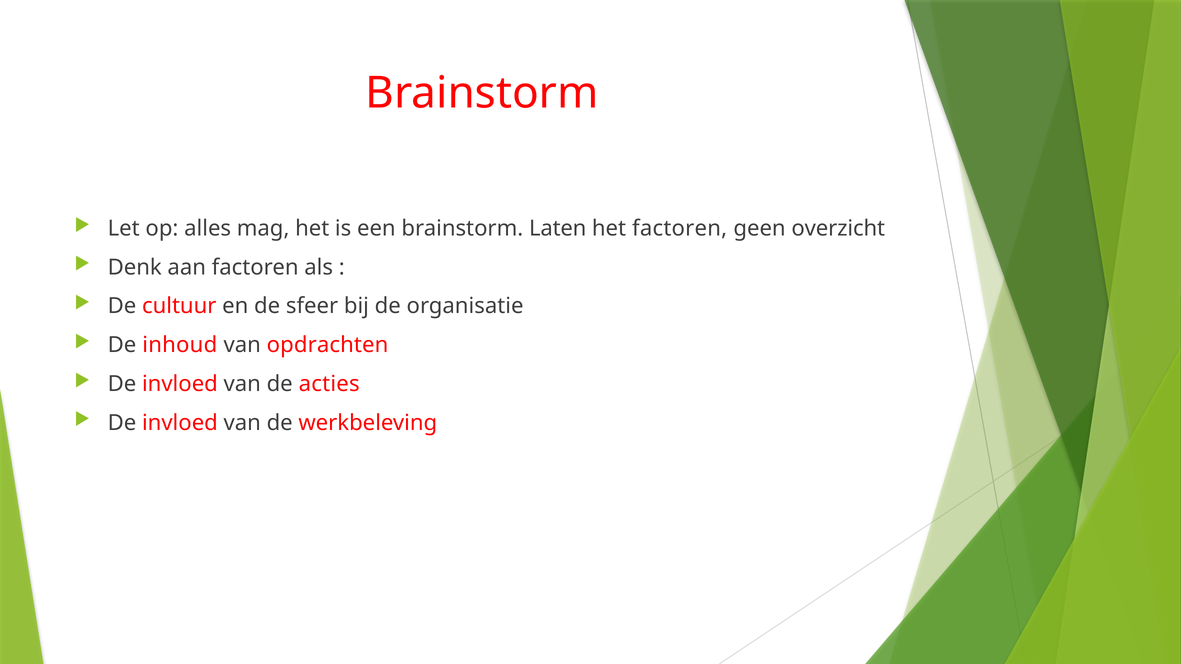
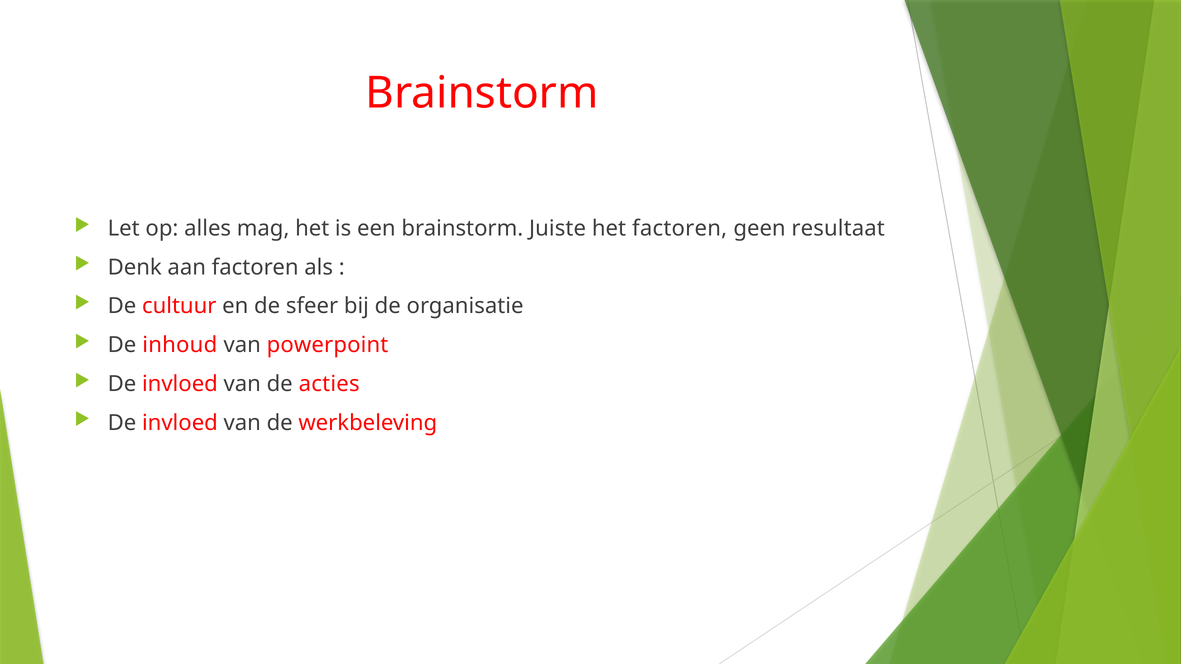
Laten: Laten -> Juiste (558, 229)
overzicht: overzicht -> resultaat (838, 229)
opdrachten: opdrachten -> powerpoint (328, 345)
